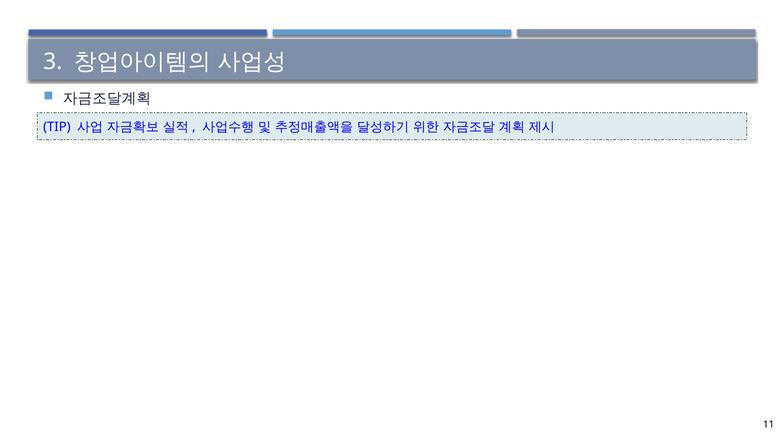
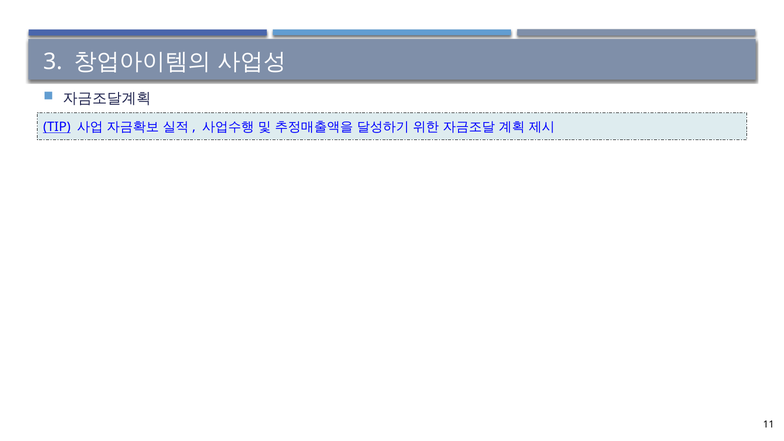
TIP underline: none -> present (57, 127)
